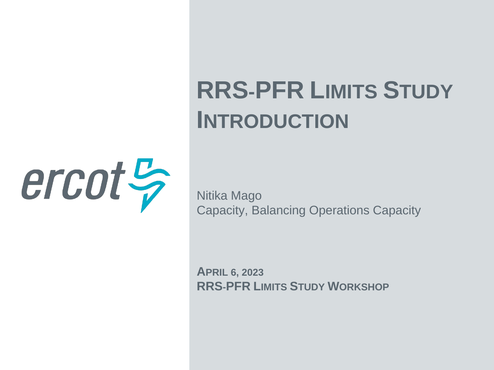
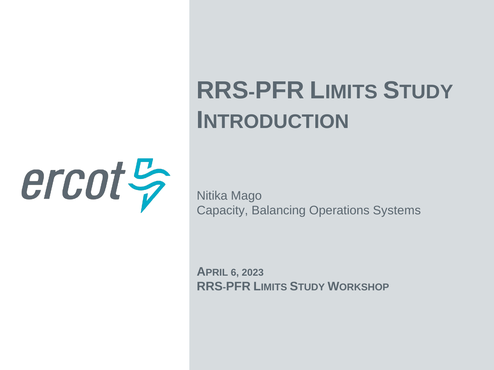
Operations Capacity: Capacity -> Systems (397, 211)
